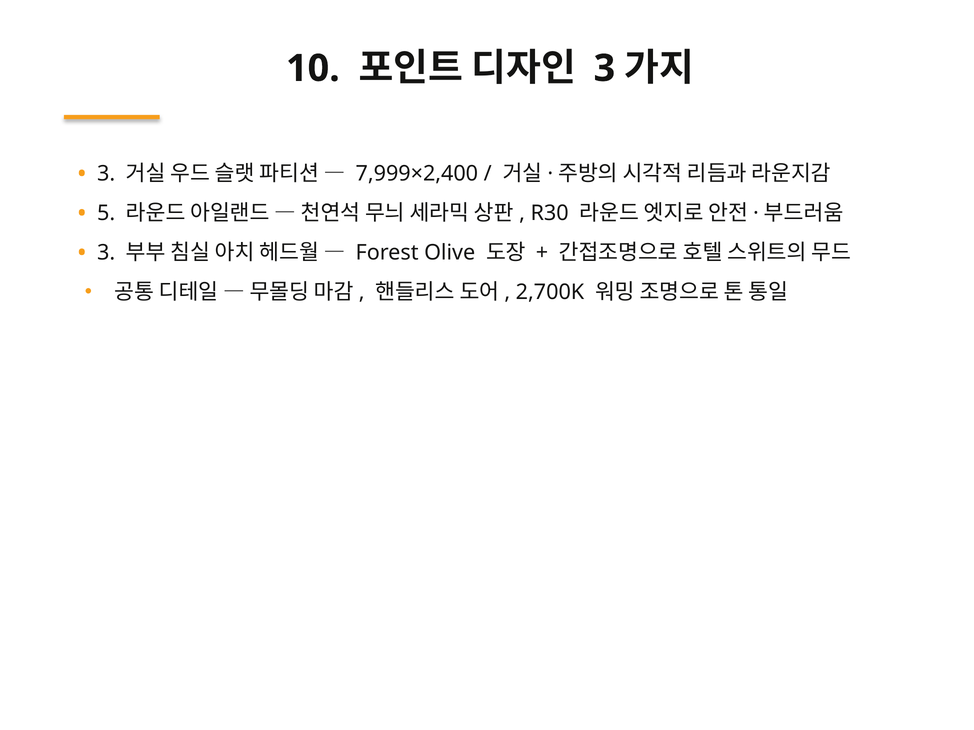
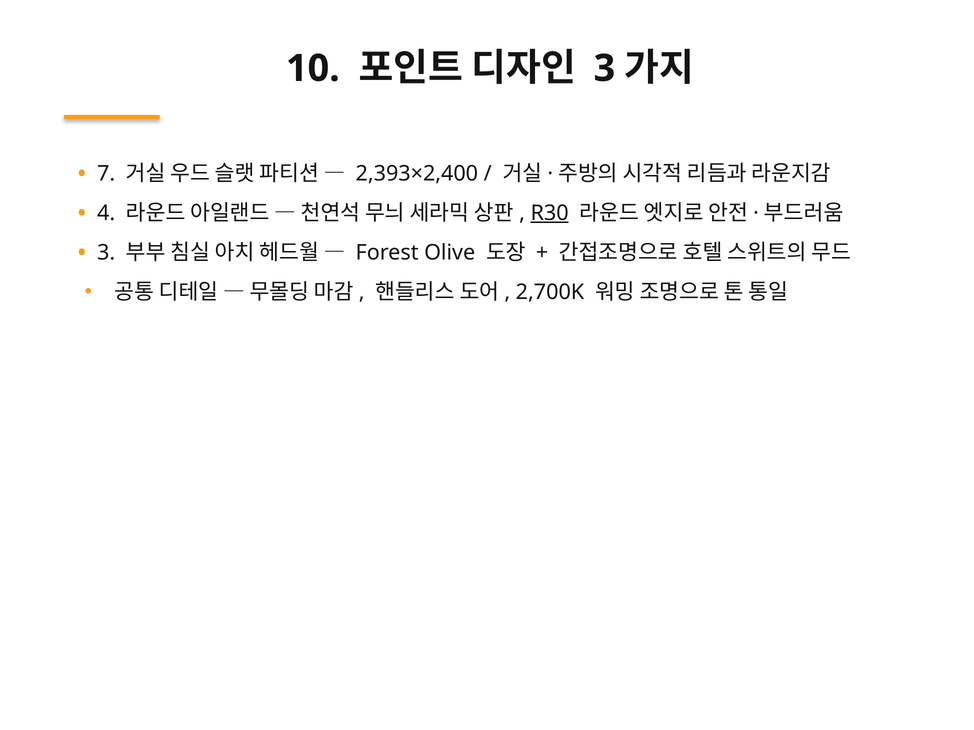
3: 3 -> 7 (106, 174)
7,999×2,400: 7,999×2,400 -> 2,393×2,400 (417, 174)
5: 5 -> 4 (106, 213)
R30 underline: none -> present (550, 213)
